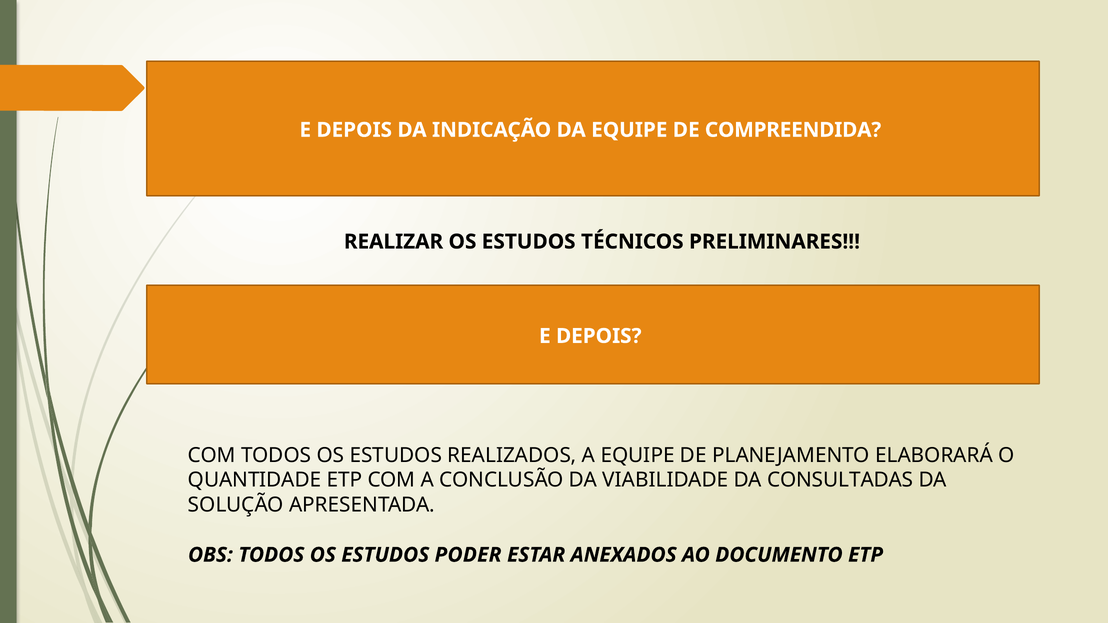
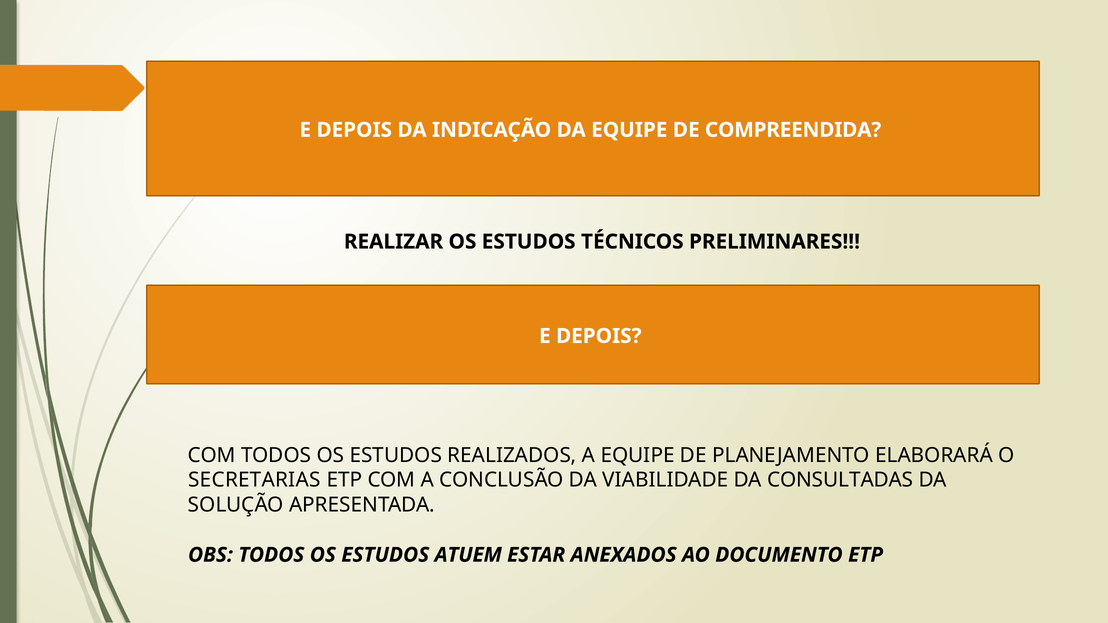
QUANTIDADE: QUANTIDADE -> SECRETARIAS (254, 480)
PODER: PODER -> ATUEM (468, 555)
